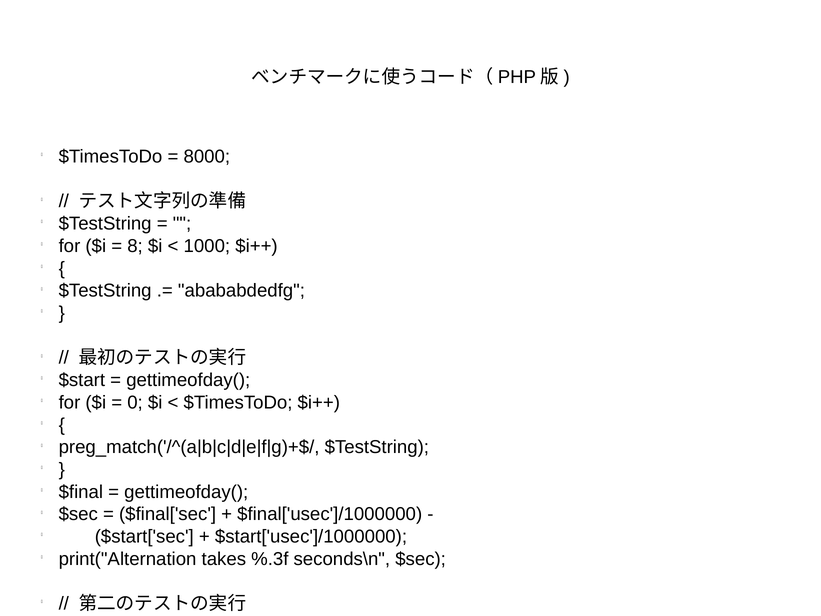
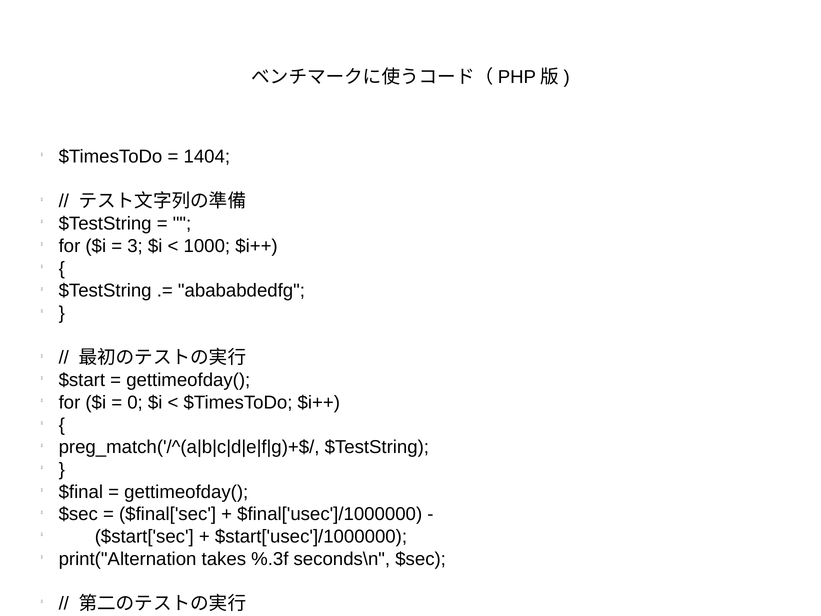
8000: 8000 -> 1404 (207, 157)
8: 8 -> 3 (135, 246)
